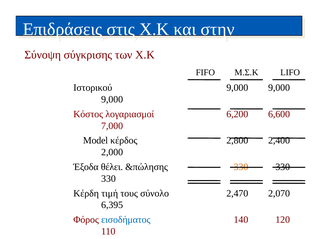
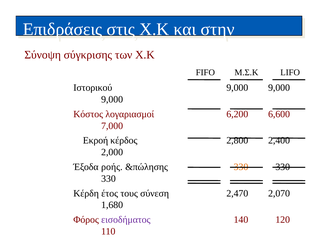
Model: Model -> Εκροή (96, 140)
θέλει: θέλει -> ροής (112, 167)
τιμή: τιμή -> έτος (110, 193)
σύνολο: σύνολο -> σύνεση (155, 193)
6,395: 6,395 -> 1,680 (112, 205)
εισοδήματος colour: blue -> purple (126, 219)
